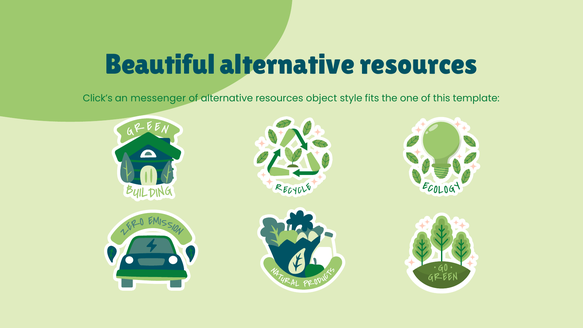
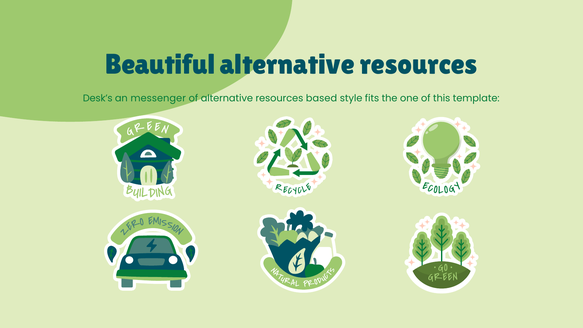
Click’s: Click’s -> Desk’s (98, 98)
object: object -> based (322, 98)
